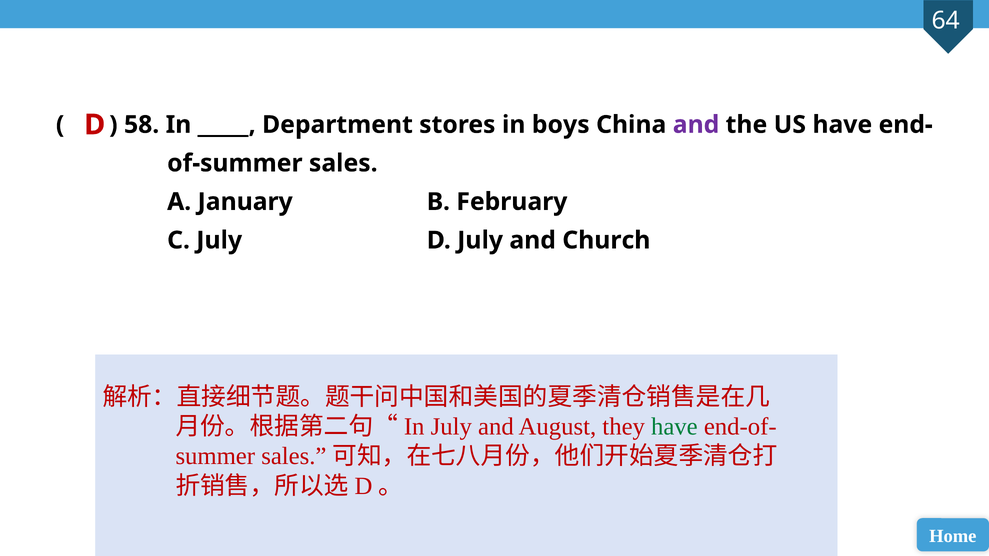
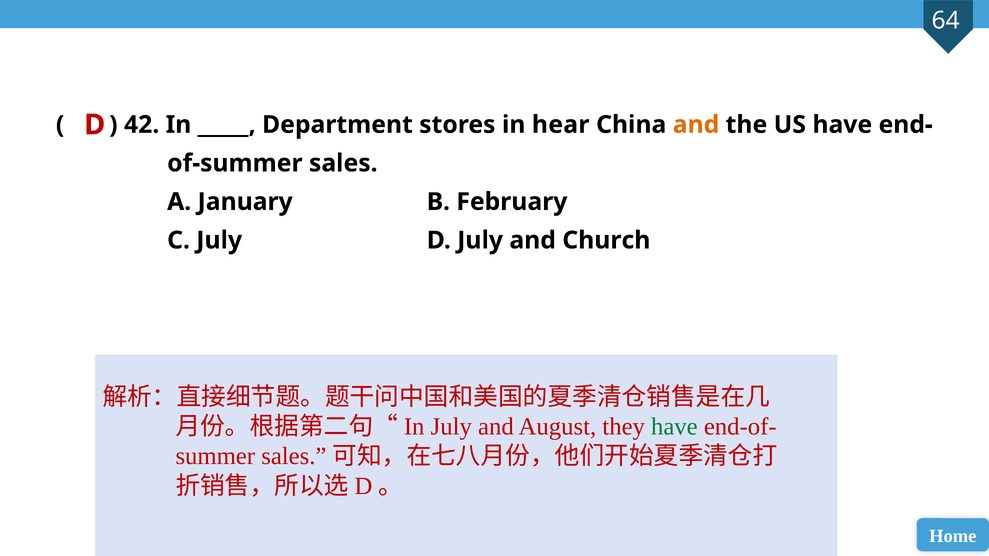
58: 58 -> 42 (142, 125)
boys: boys -> hear (561, 125)
and colour: purple -> orange (696, 125)
